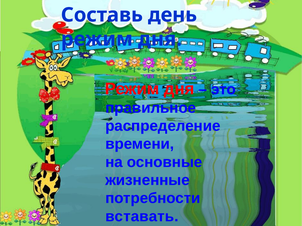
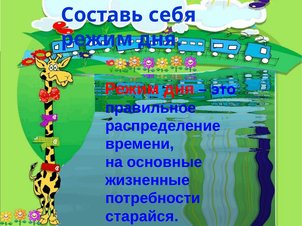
день: день -> себя (172, 15)
вставать: вставать -> старайся (142, 217)
